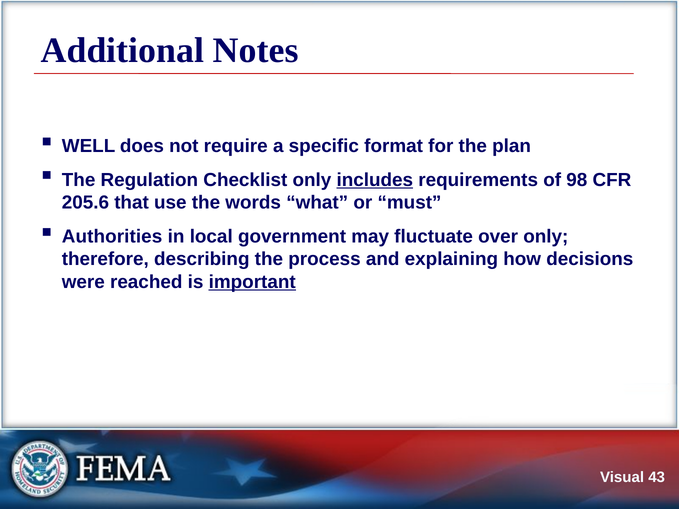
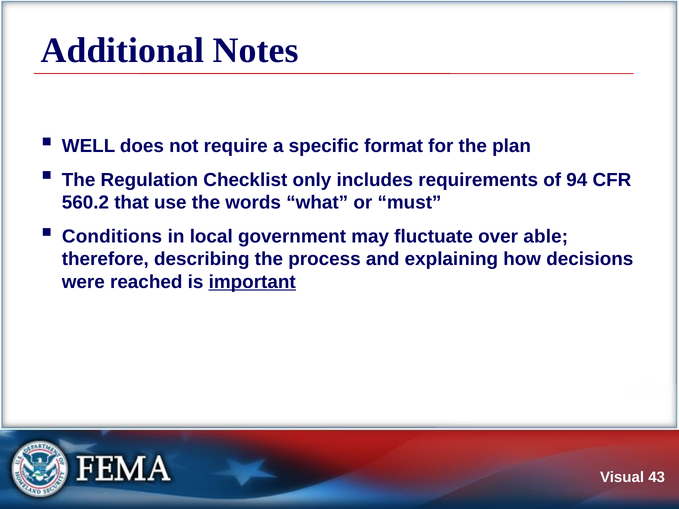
includes underline: present -> none (375, 180)
98: 98 -> 94 (577, 180)
205.6: 205.6 -> 560.2 (85, 203)
Authorities: Authorities -> Conditions (112, 237)
over only: only -> able (546, 237)
